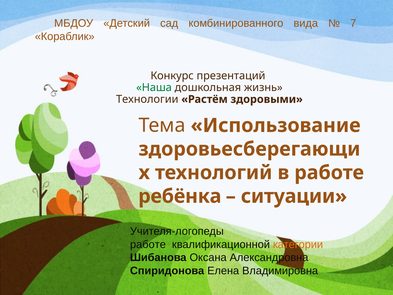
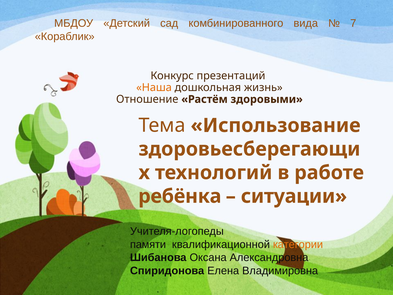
Наша colour: green -> orange (154, 87)
Технологии: Технологии -> Отношение (147, 99)
работе: работе -> памяти (148, 244)
